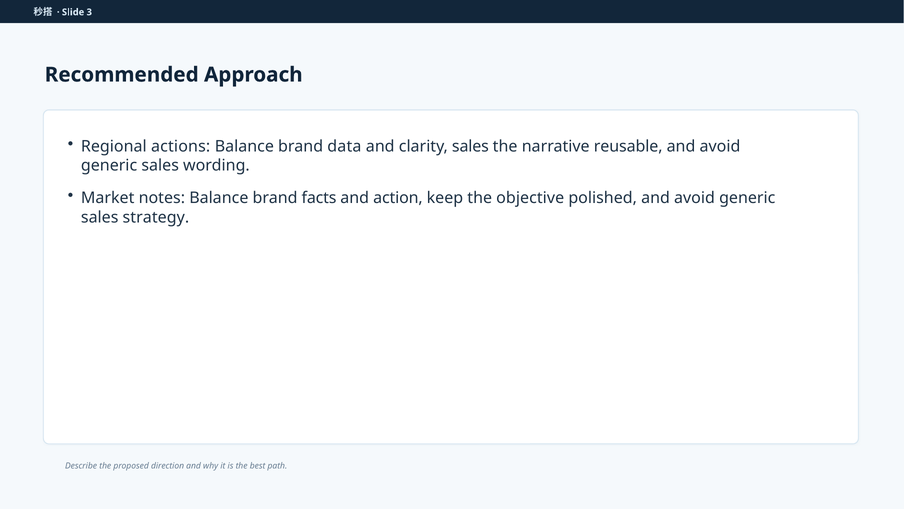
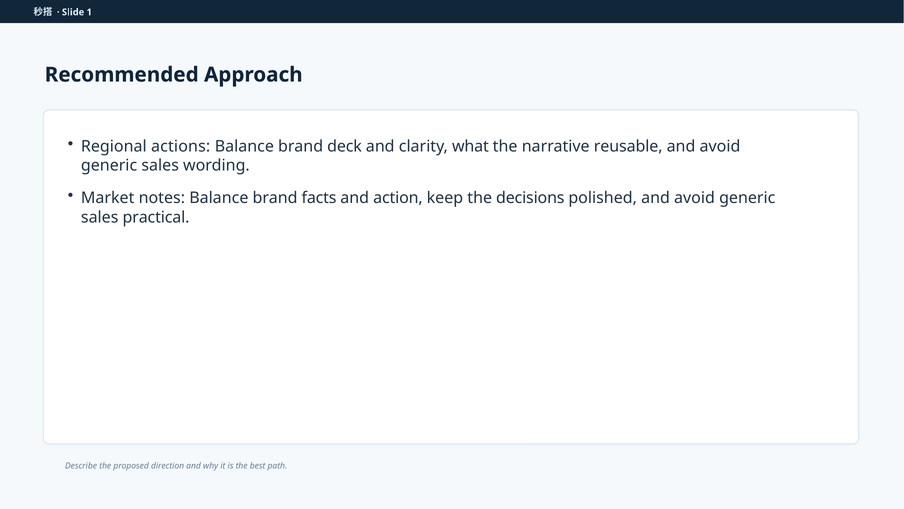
3: 3 -> 1 (89, 12)
data: data -> deck (345, 146)
clarity sales: sales -> what (470, 146)
objective: objective -> decisions (530, 198)
strategy: strategy -> practical (156, 217)
